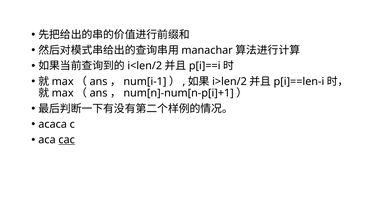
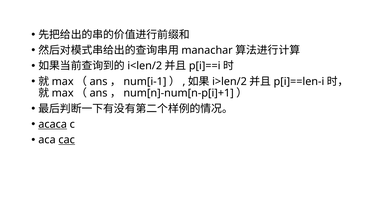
acaca underline: none -> present (53, 124)
